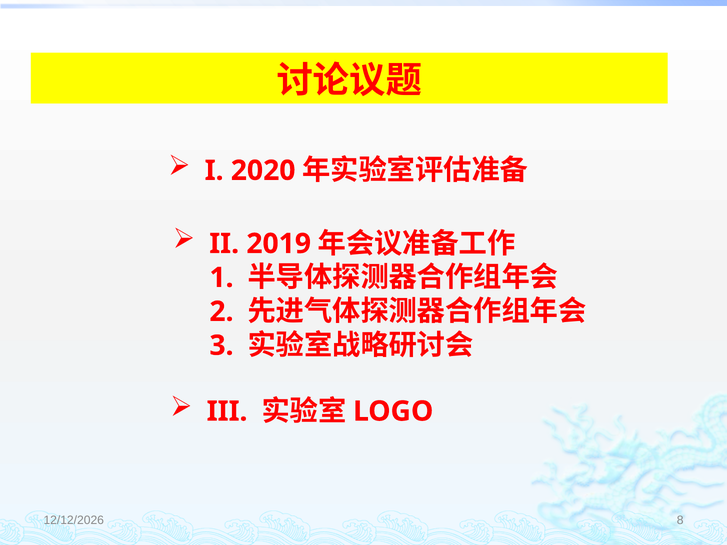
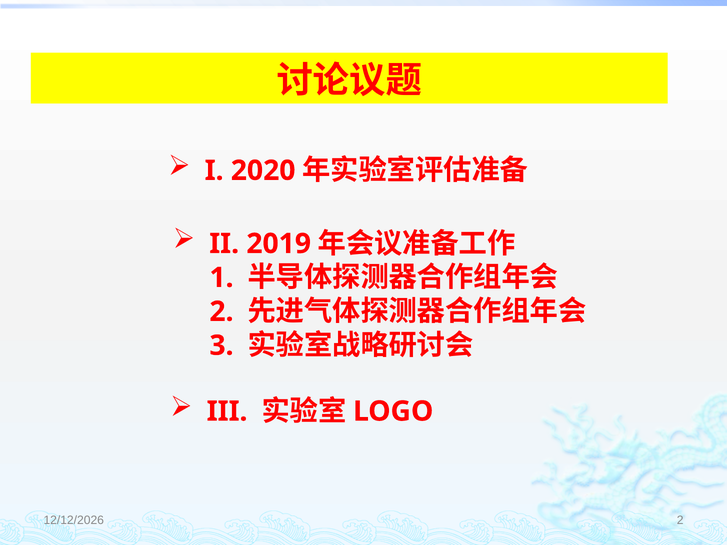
8: 8 -> 2 (680, 521)
